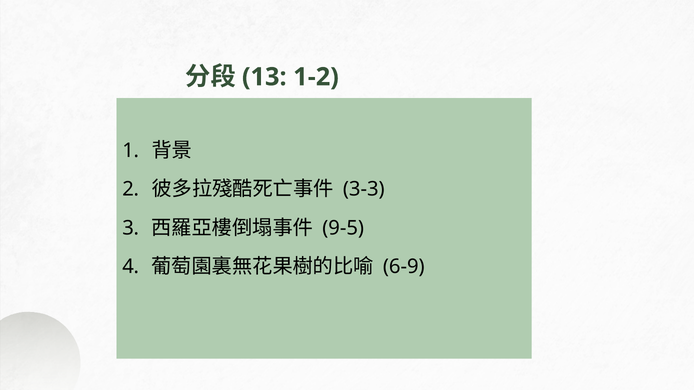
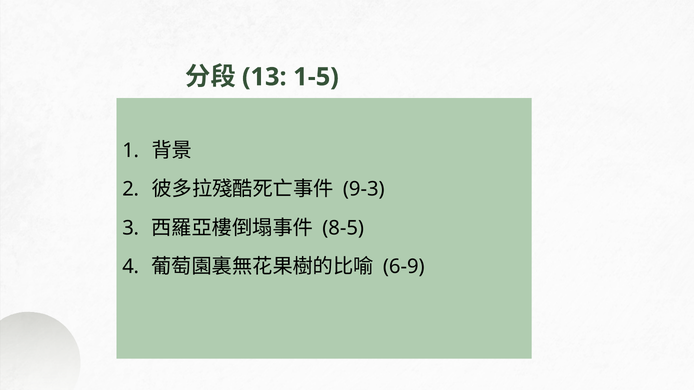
1-2: 1-2 -> 1-5 (316, 77)
3-3: 3-3 -> 9-3 (364, 189)
9-5: 9-5 -> 8-5 (343, 228)
